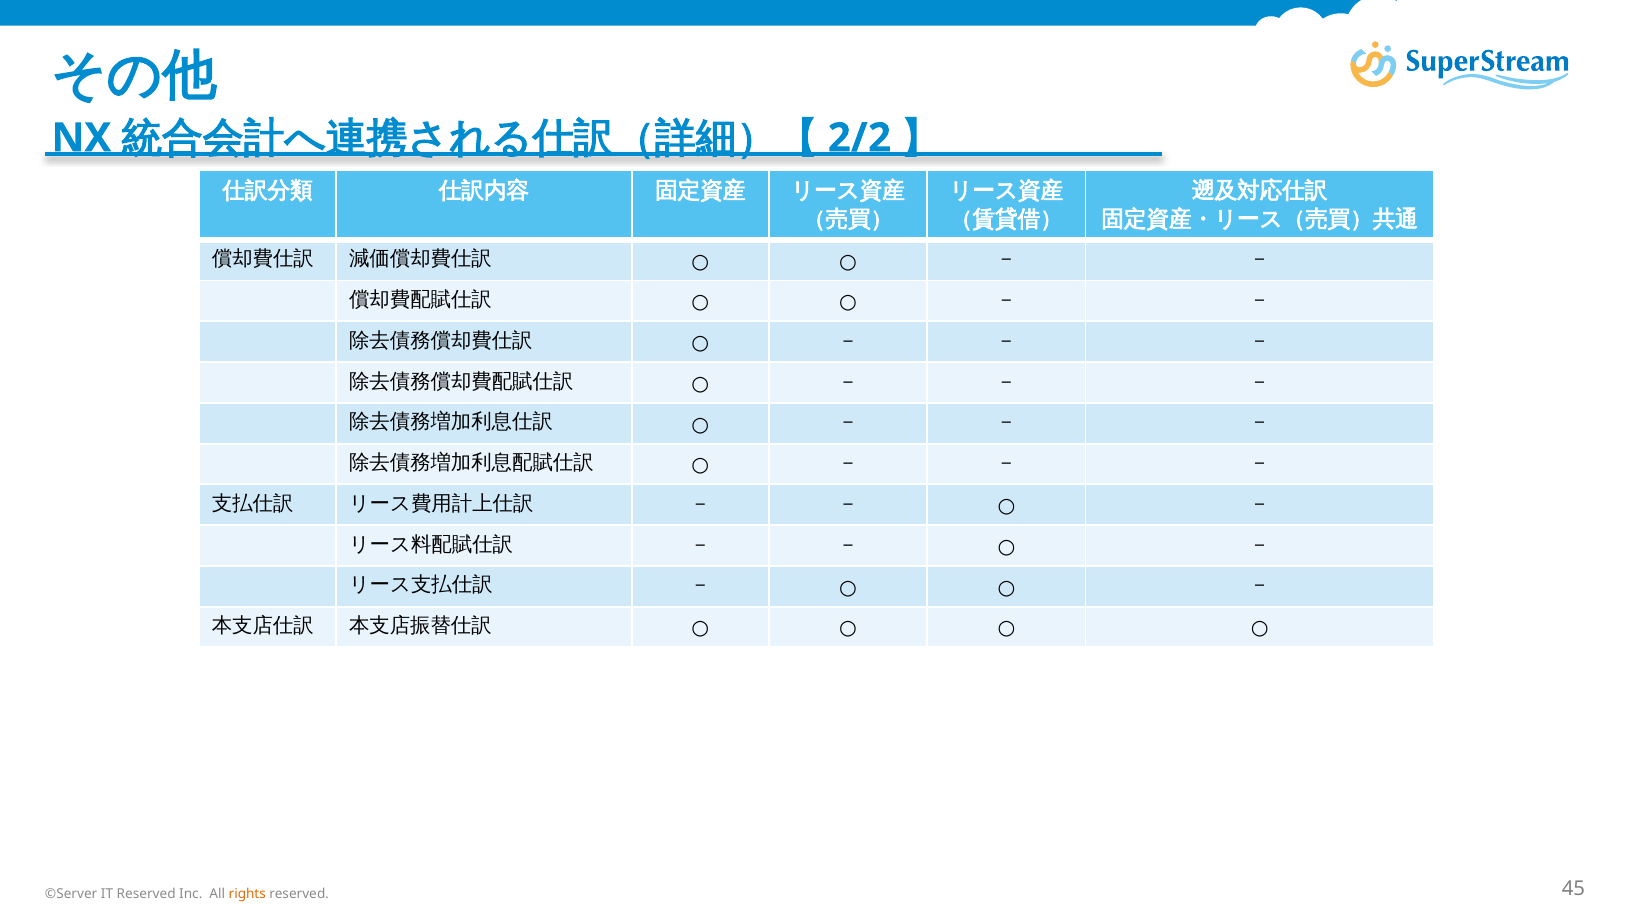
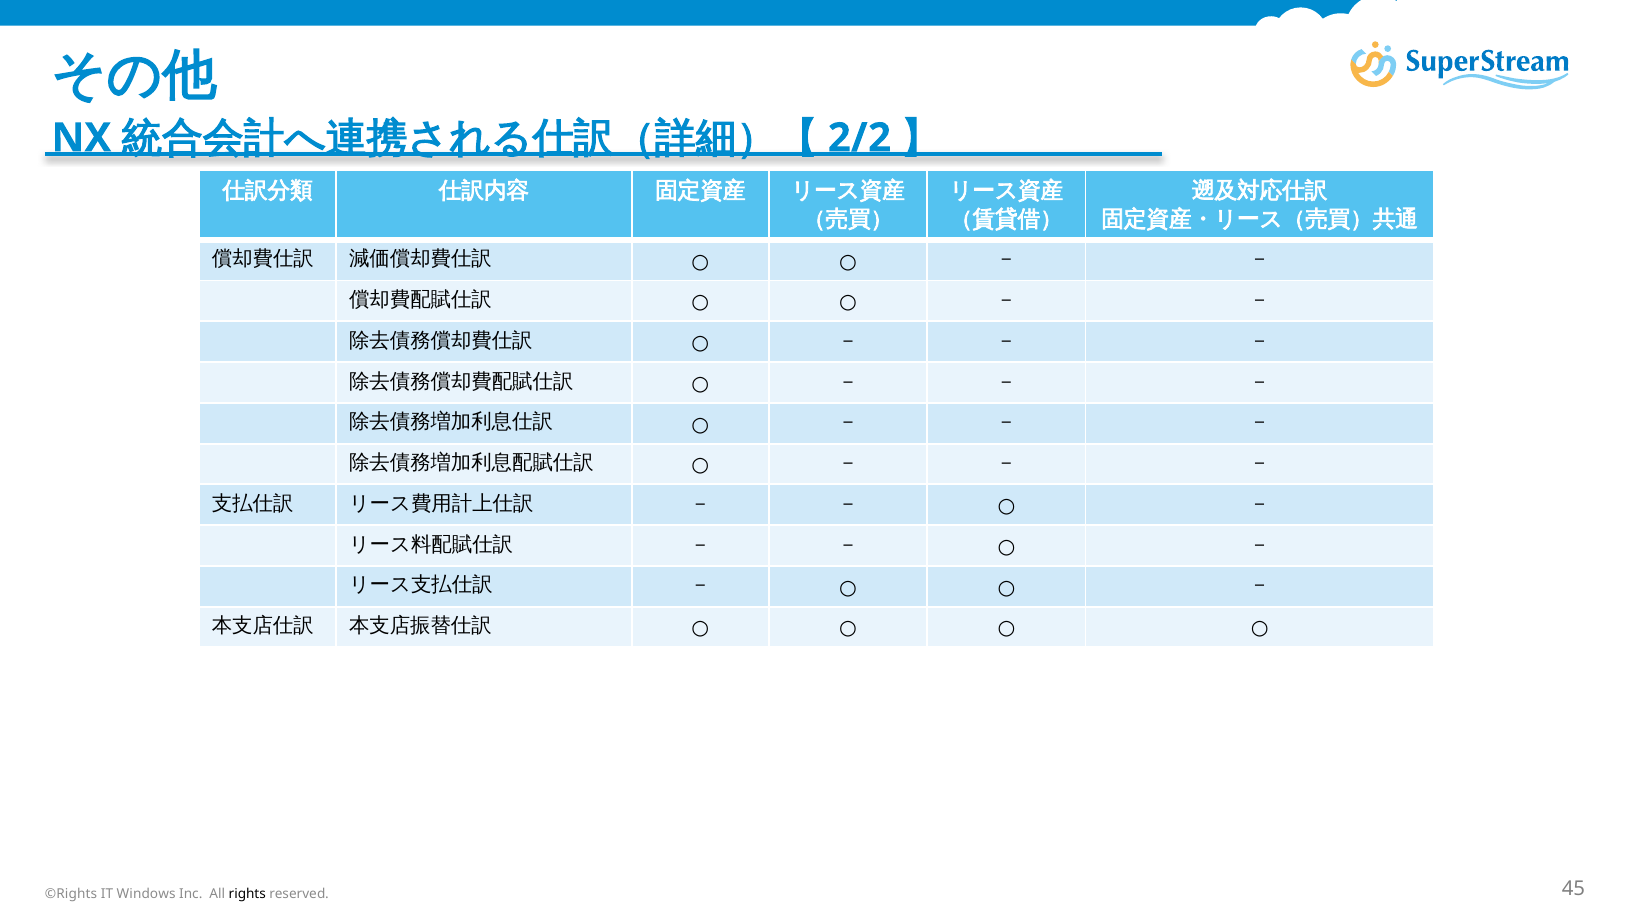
©Server: ©Server -> ©Rights (71, 894)
IT Reserved: Reserved -> Windows (146, 894)
rights colour: orange -> black (247, 894)
